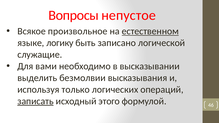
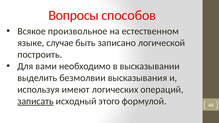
непустое: непустое -> способов (129, 15)
естественном underline: present -> none (150, 31)
логику: логику -> случае (60, 43)
служащие: служащие -> построить (40, 55)
только: только -> имеют (76, 90)
